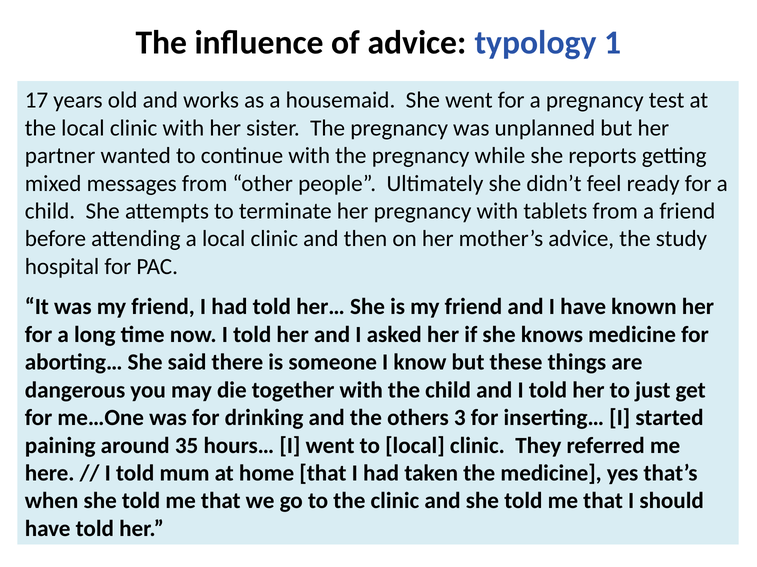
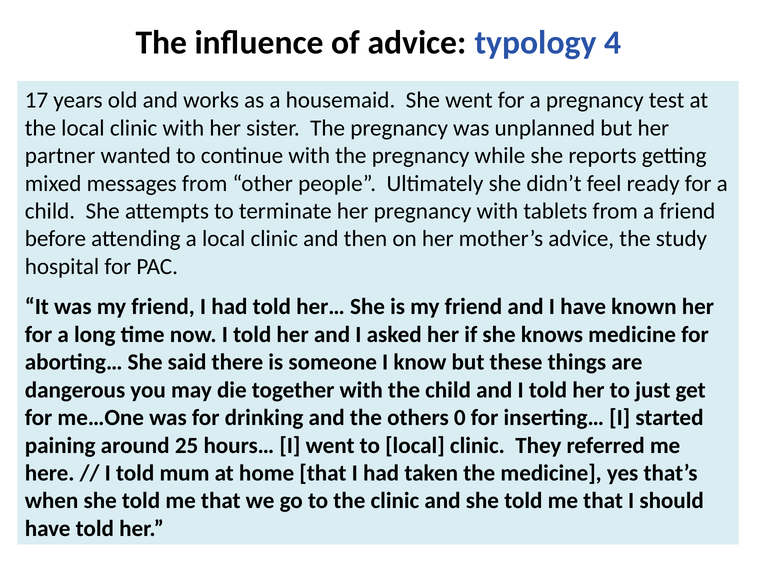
1: 1 -> 4 (613, 43)
3: 3 -> 0 (460, 418)
35: 35 -> 25 (187, 446)
